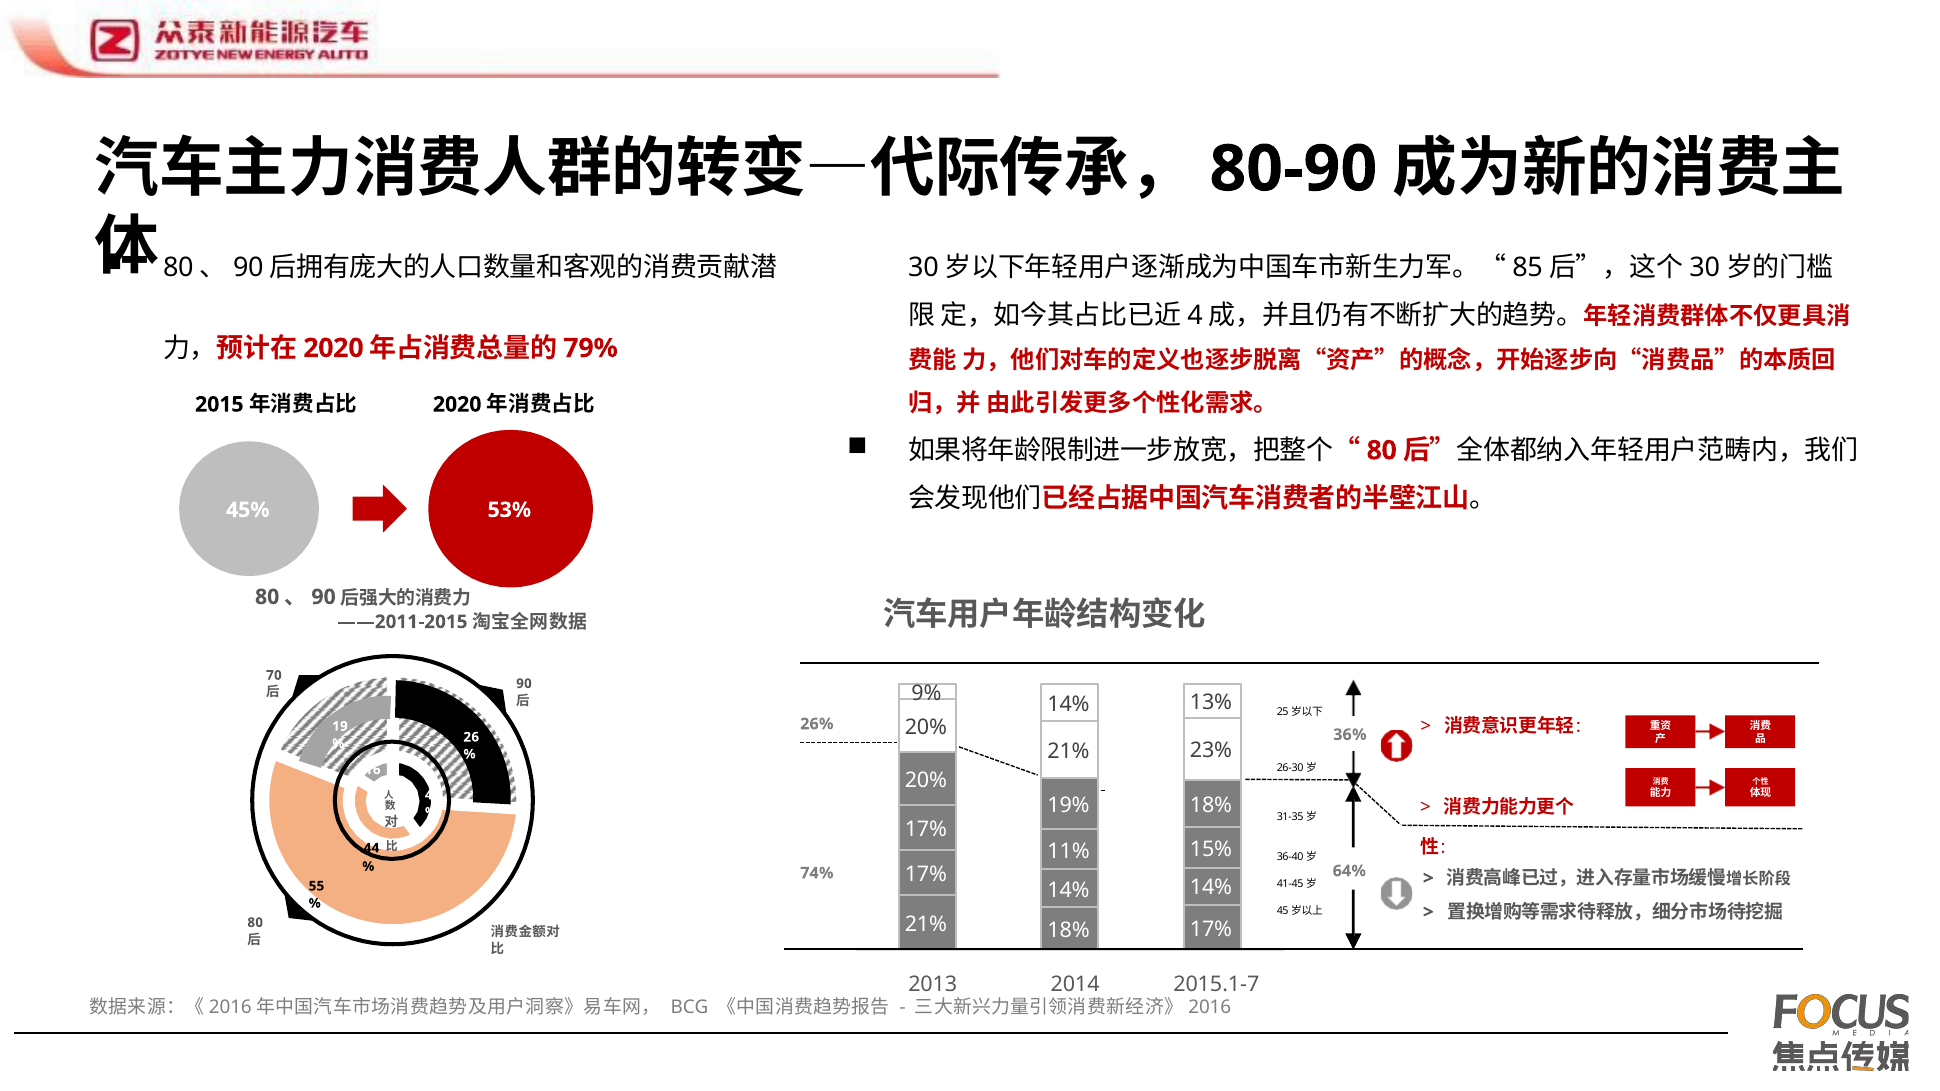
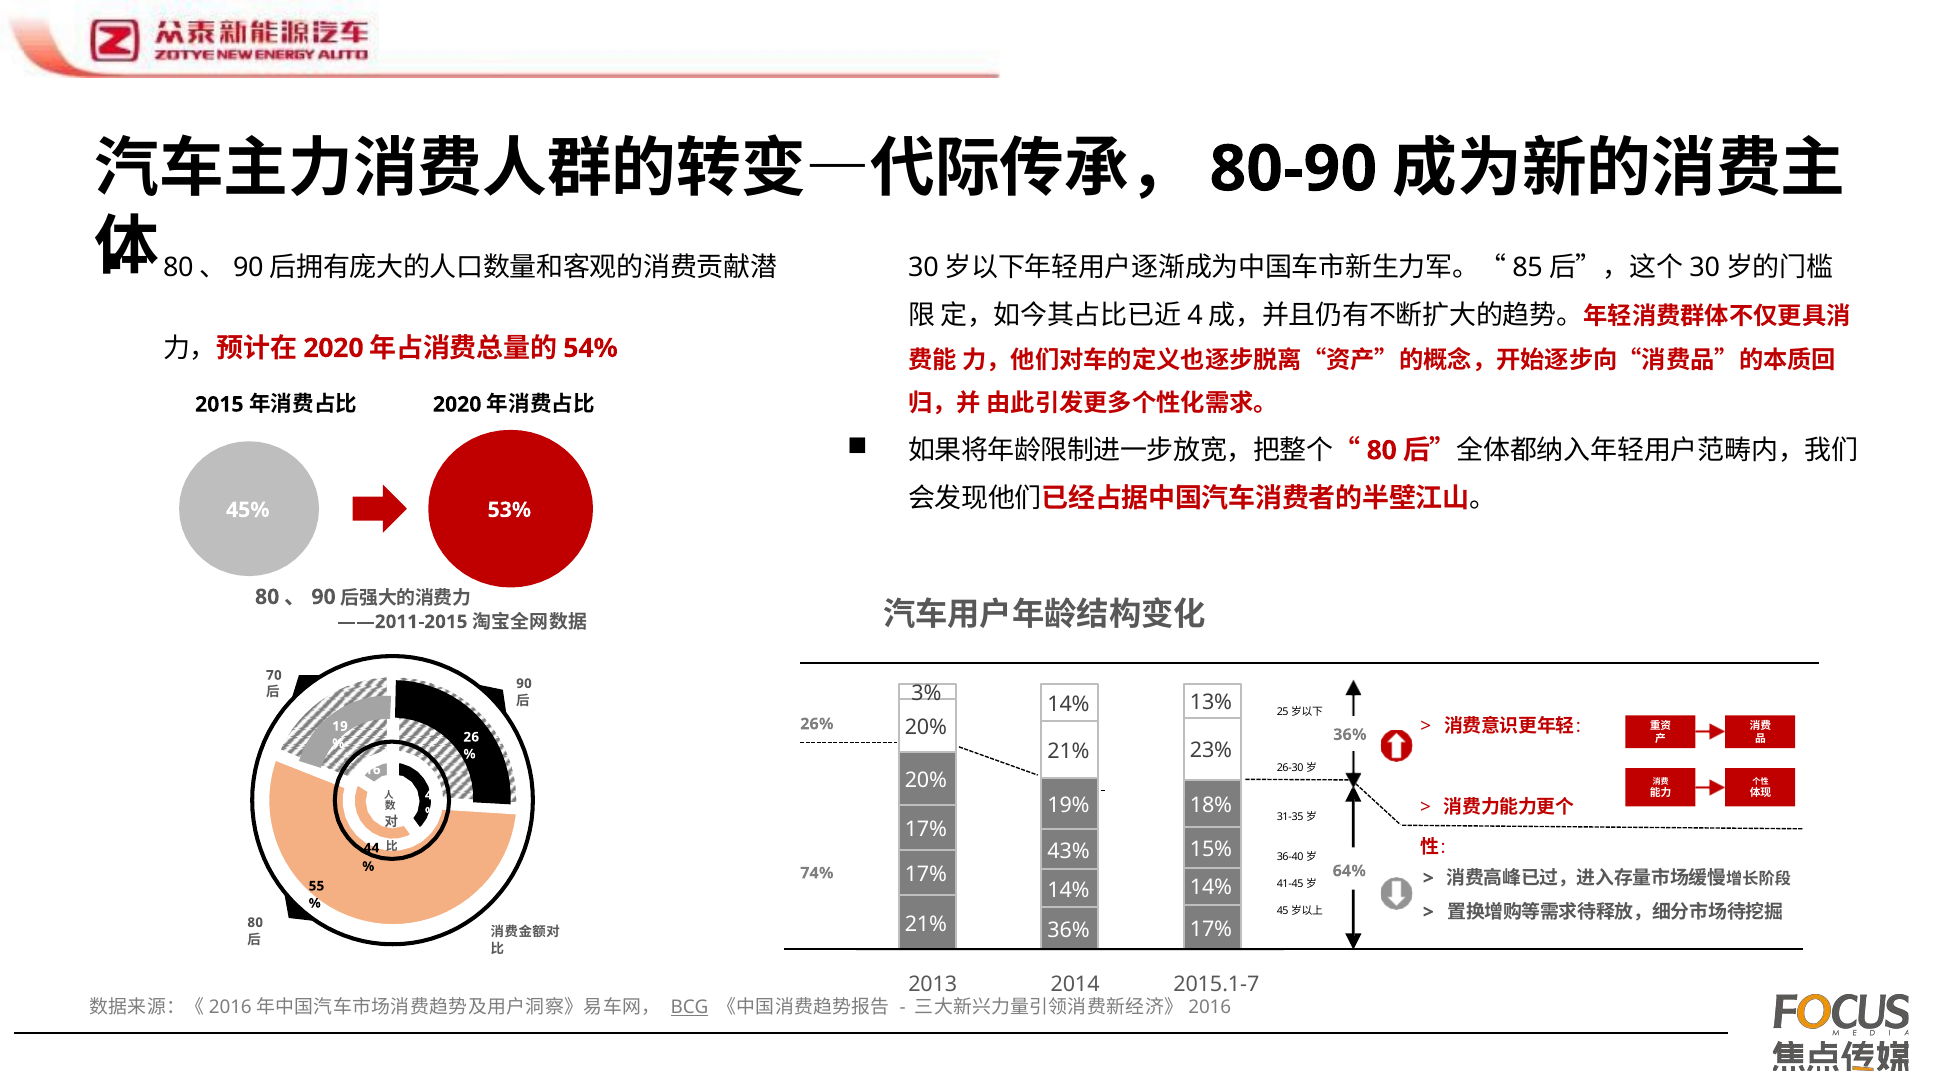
79%: 79% -> 54% (590, 348)
9%: 9% -> 3% (926, 693)
11%: 11% -> 43% (1069, 851)
21% 18%: 18% -> 36% (1069, 931)
BCG underline: none -> present (690, 1007)
